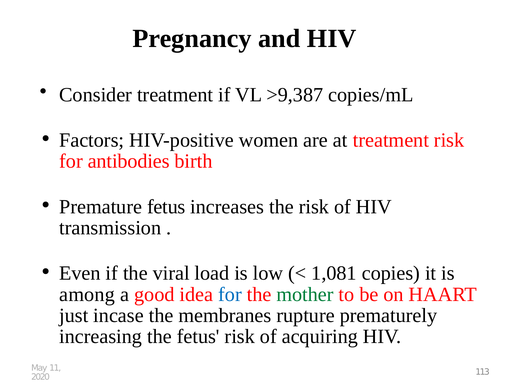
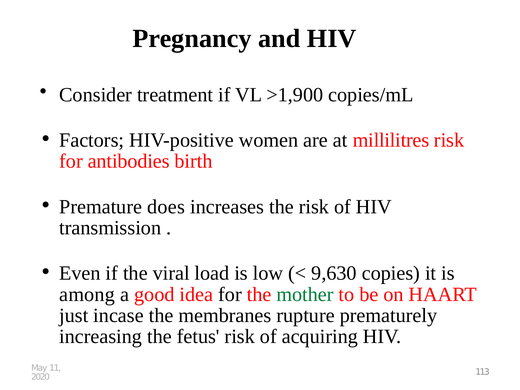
>9,387: >9,387 -> >1,900 (295, 95)
at treatment: treatment -> millilitres (391, 140)
Premature fetus: fetus -> does (166, 207)
1,081: 1,081 -> 9,630 (334, 273)
for colour: blue -> black (230, 294)
